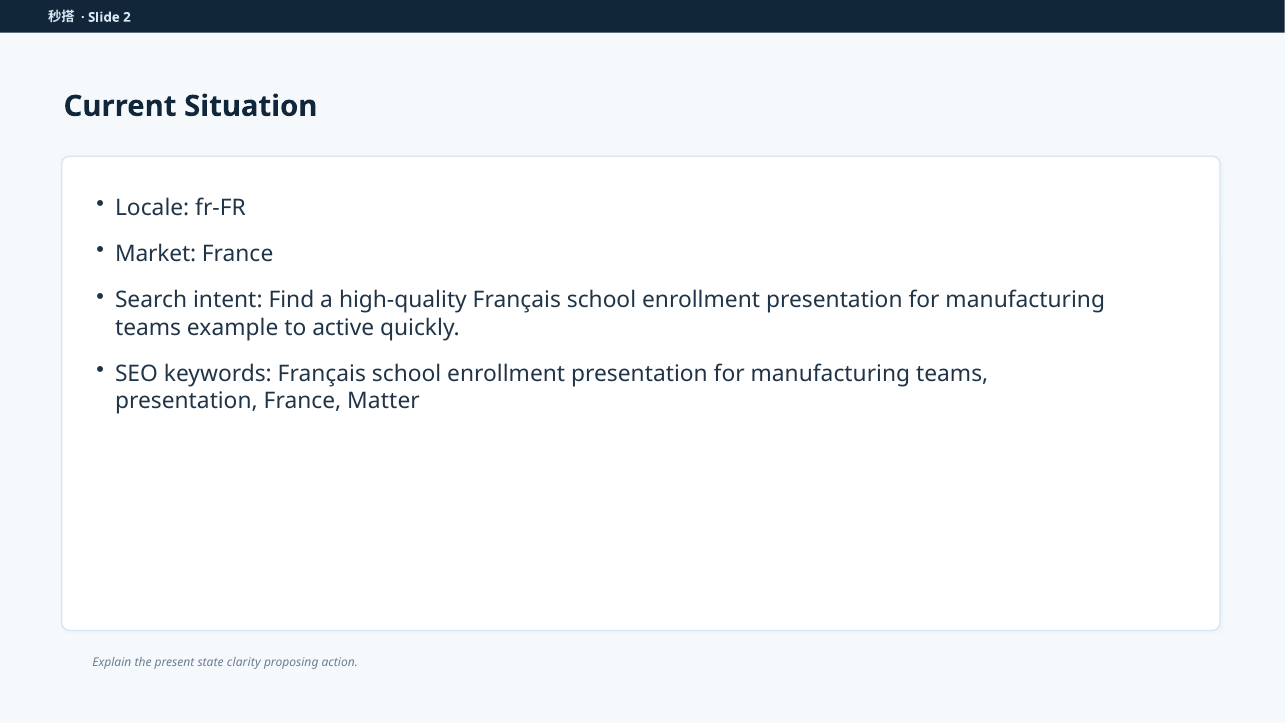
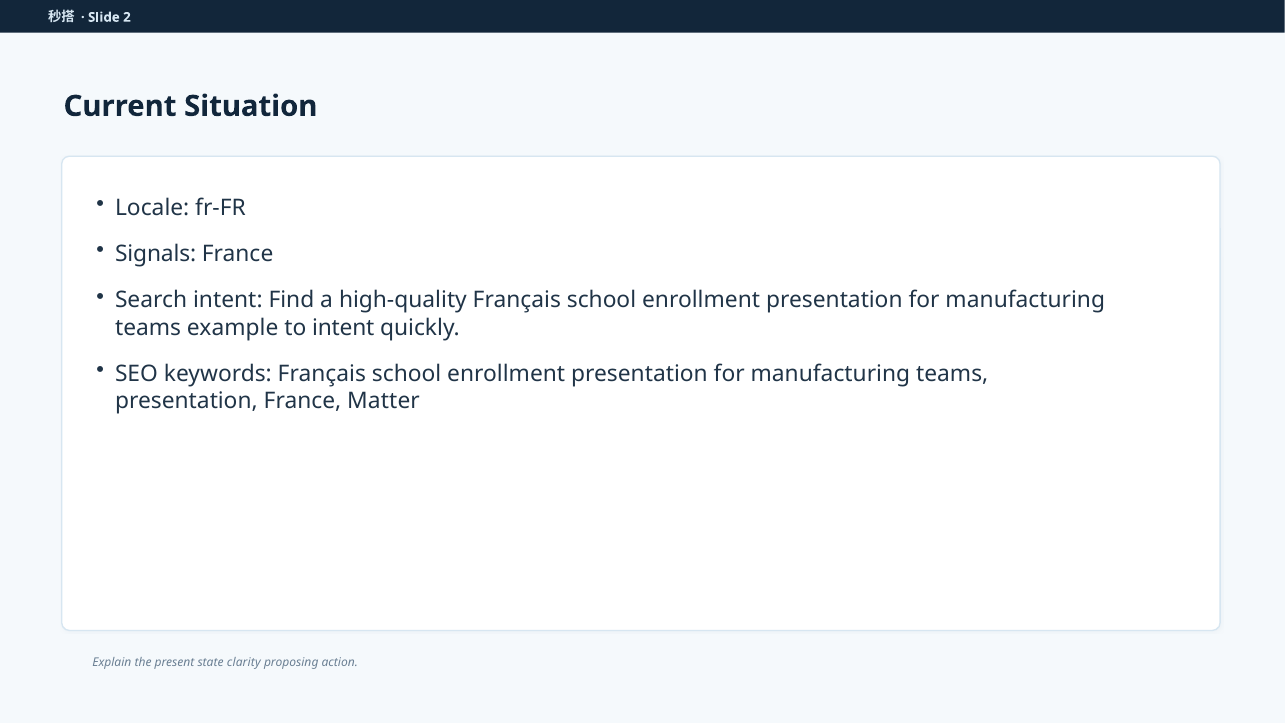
Market: Market -> Signals (156, 254)
to active: active -> intent (343, 327)
